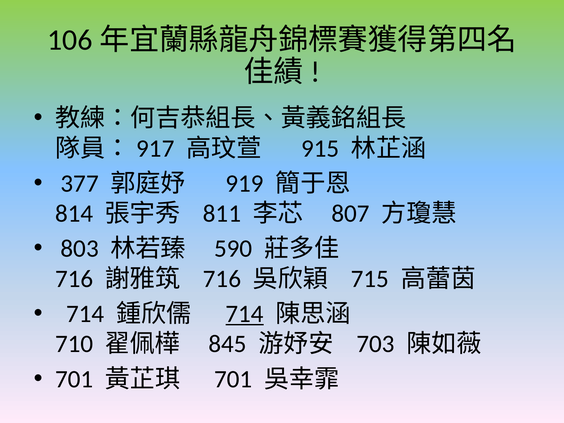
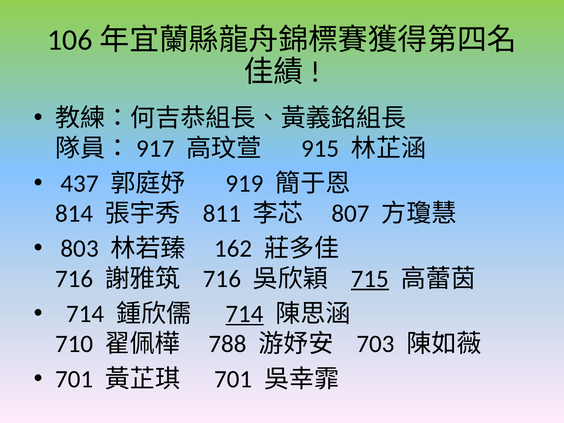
377: 377 -> 437 (80, 184)
590: 590 -> 162 (233, 249)
715 underline: none -> present (370, 279)
845: 845 -> 788 (228, 344)
